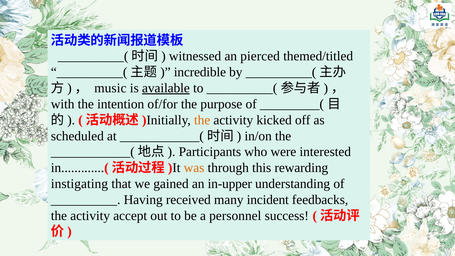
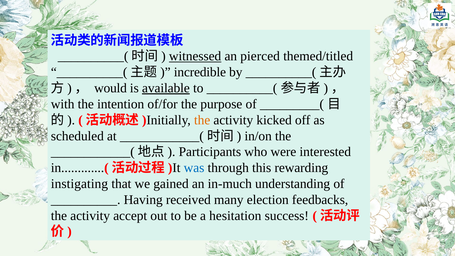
witnessed underline: none -> present (195, 56)
music: music -> would (111, 88)
was colour: orange -> blue (194, 168)
in-upper: in-upper -> in-much (230, 184)
incident: incident -> election (268, 200)
personnel: personnel -> hesitation (235, 216)
